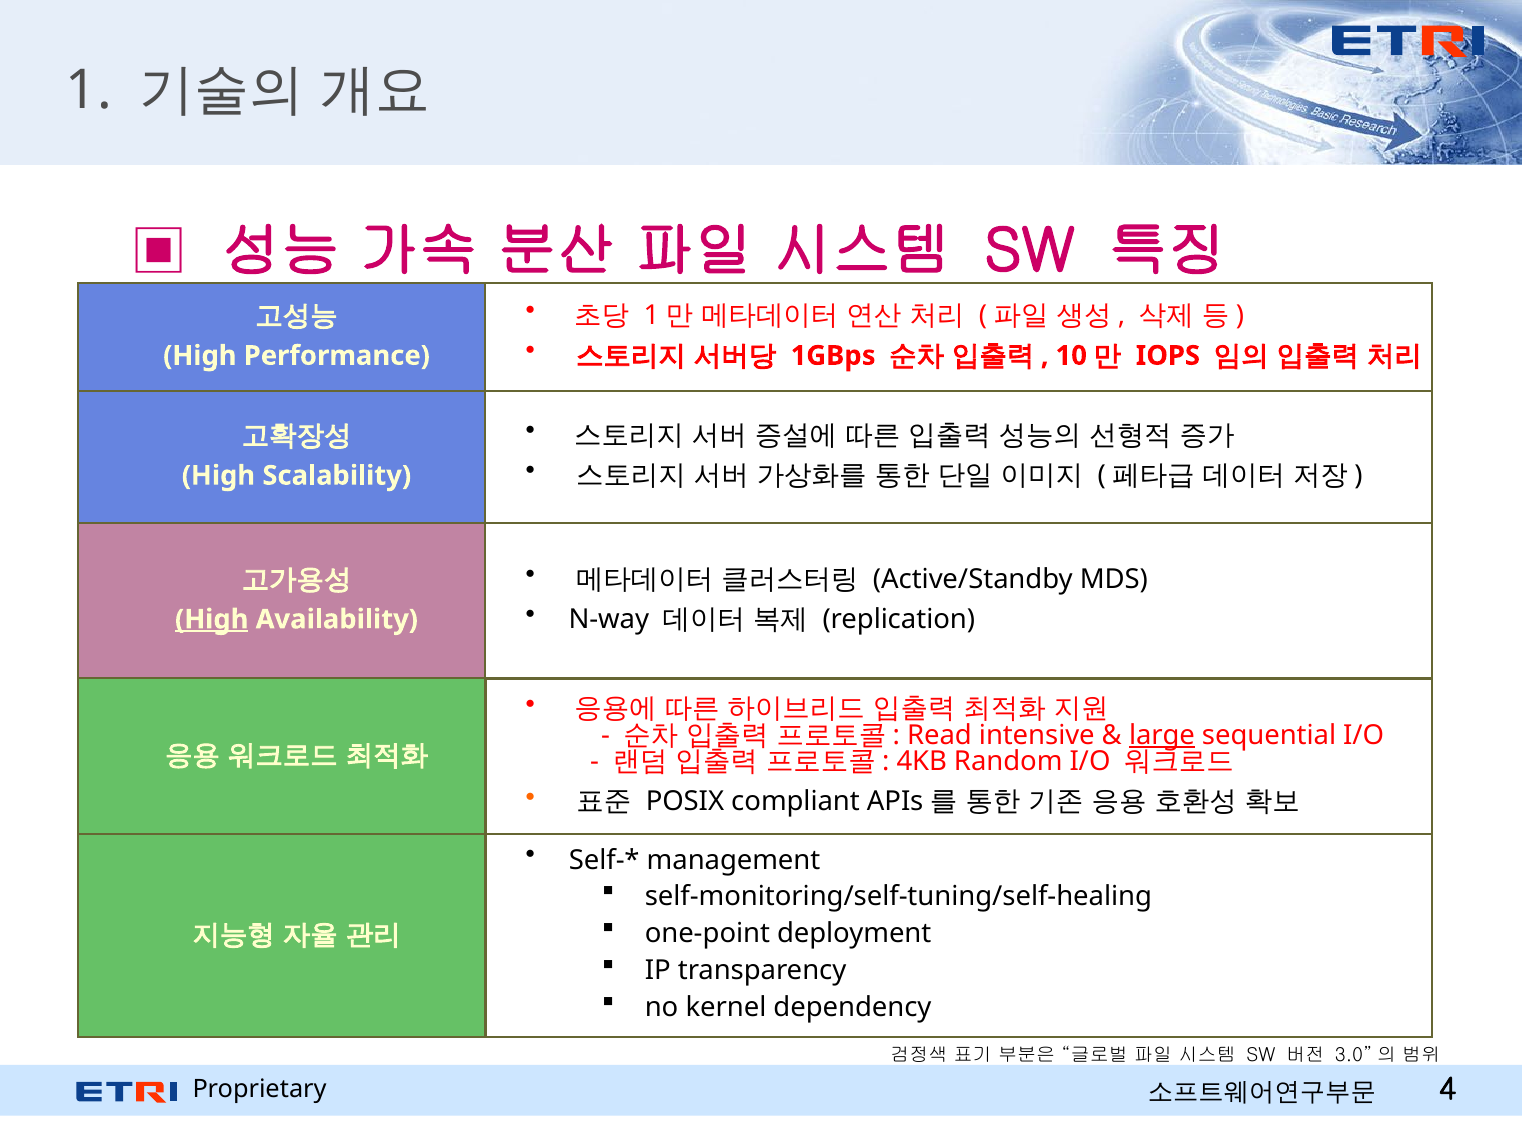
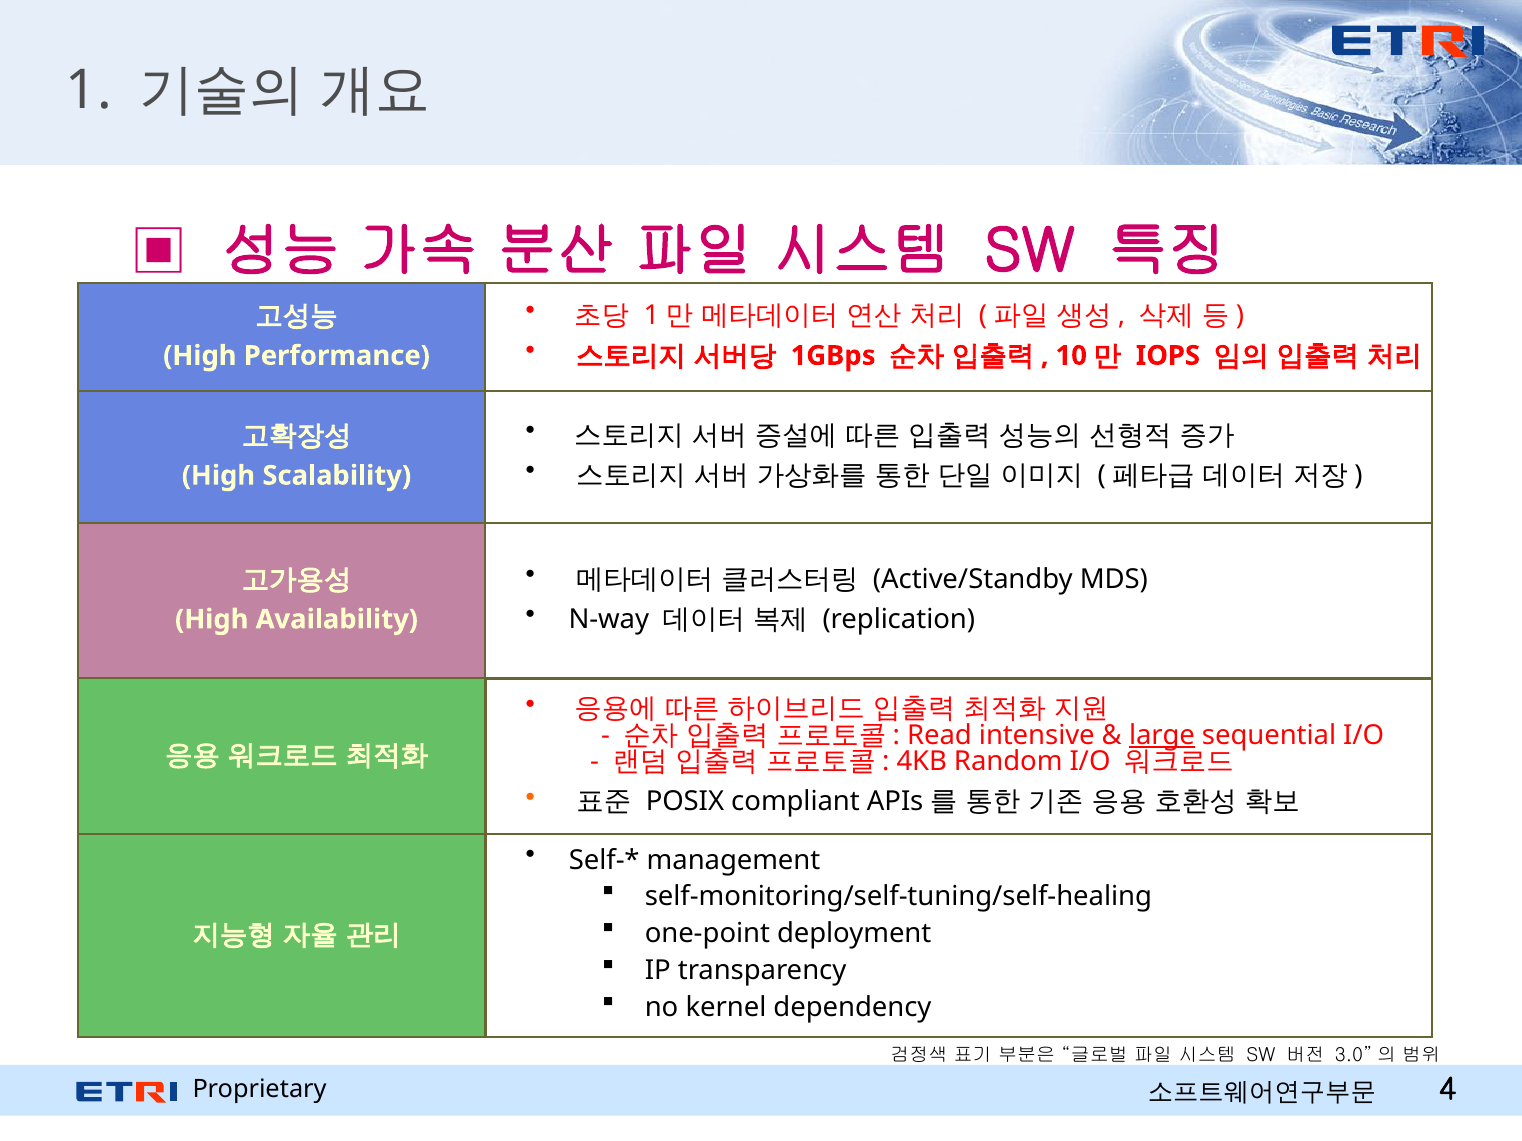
High underline: present -> none (212, 620)
